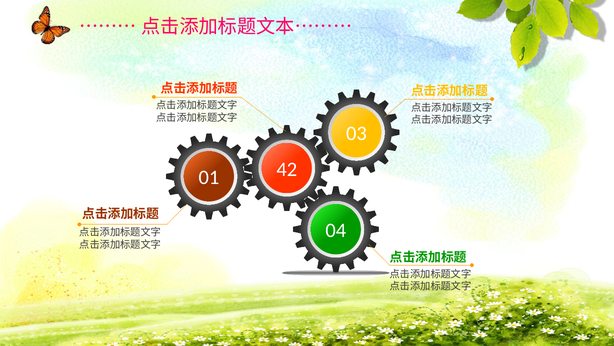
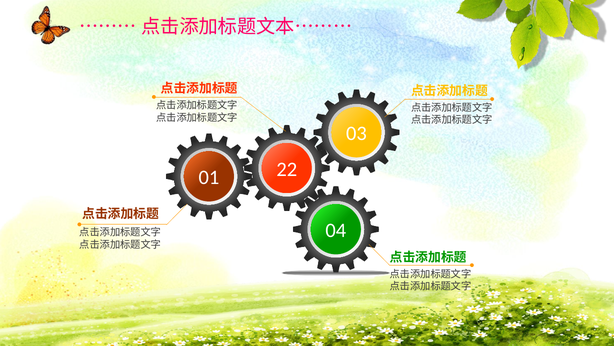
42: 42 -> 22 (287, 169)
